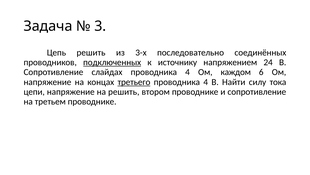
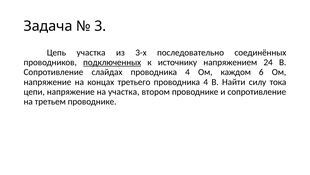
Цепь решить: решить -> участка (91, 52)
третьего underline: present -> none (134, 82)
на решить: решить -> участка (124, 91)
